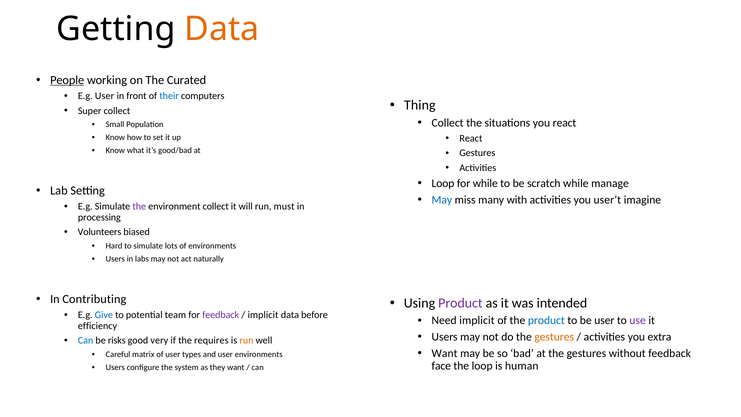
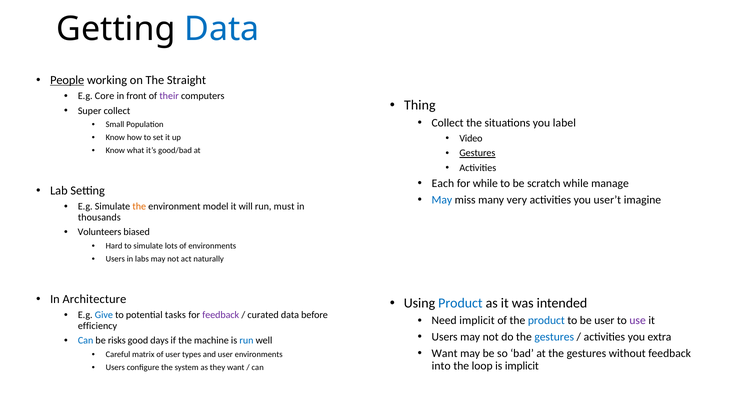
Data colour: orange -> blue (222, 29)
Curated: Curated -> Straight (187, 80)
E.g User: User -> Core (105, 96)
their colour: blue -> purple (169, 96)
you react: react -> label (564, 123)
React: React -> Video (471, 138)
Gestures underline: none -> present (477, 153)
Loop: Loop -> Each (443, 183)
with: with -> very (517, 200)
the colour: purple -> orange (139, 207)
environment collect: collect -> model (216, 207)
processing: processing -> thousands (99, 217)
Contributing: Contributing -> Architecture (94, 299)
Product colour: purple -> blue (460, 303)
team: team -> tasks (175, 315)
implicit: implicit -> curated (263, 315)
gestures colour: orange -> blue (554, 337)
very: very -> days (159, 340)
requires: requires -> machine (211, 340)
run colour: orange -> blue (246, 340)
face: face -> into (441, 366)
is human: human -> implicit (522, 366)
